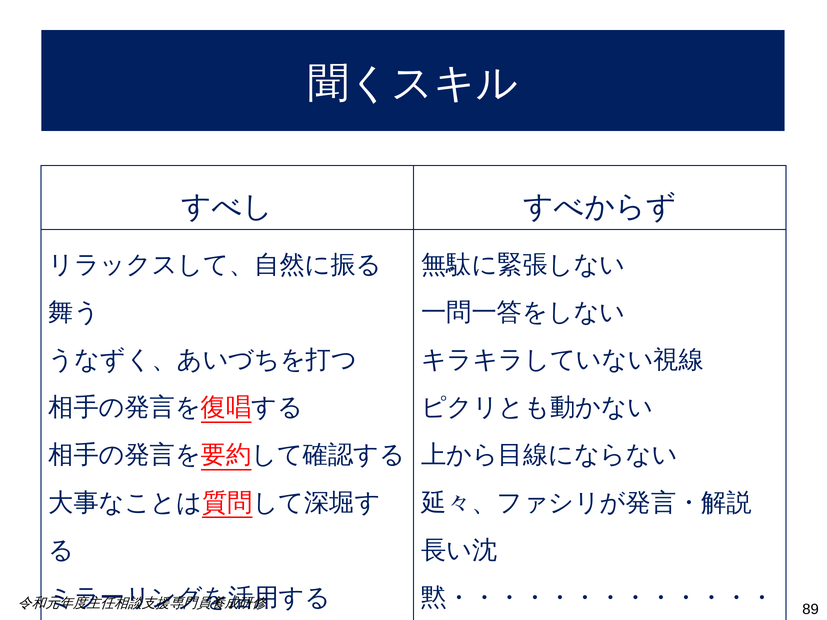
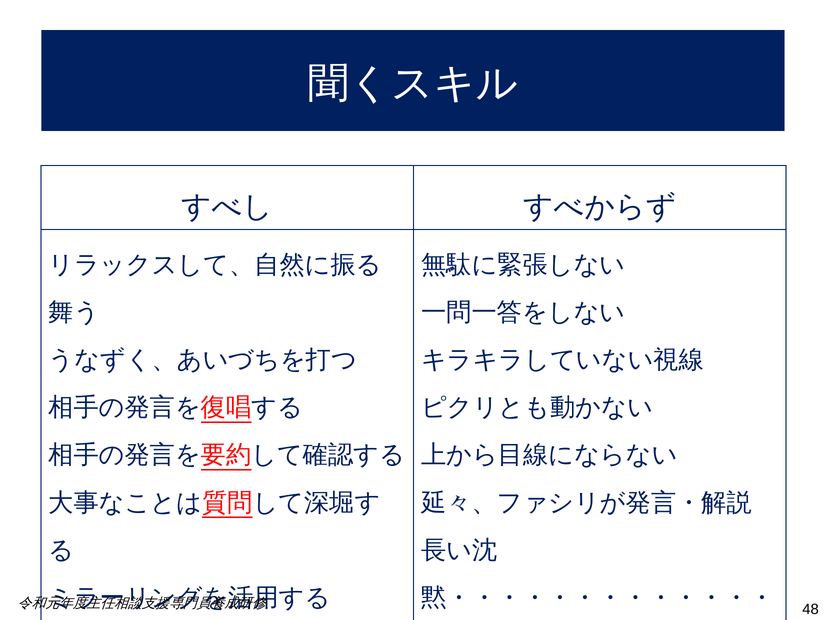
89: 89 -> 48 (811, 609)
